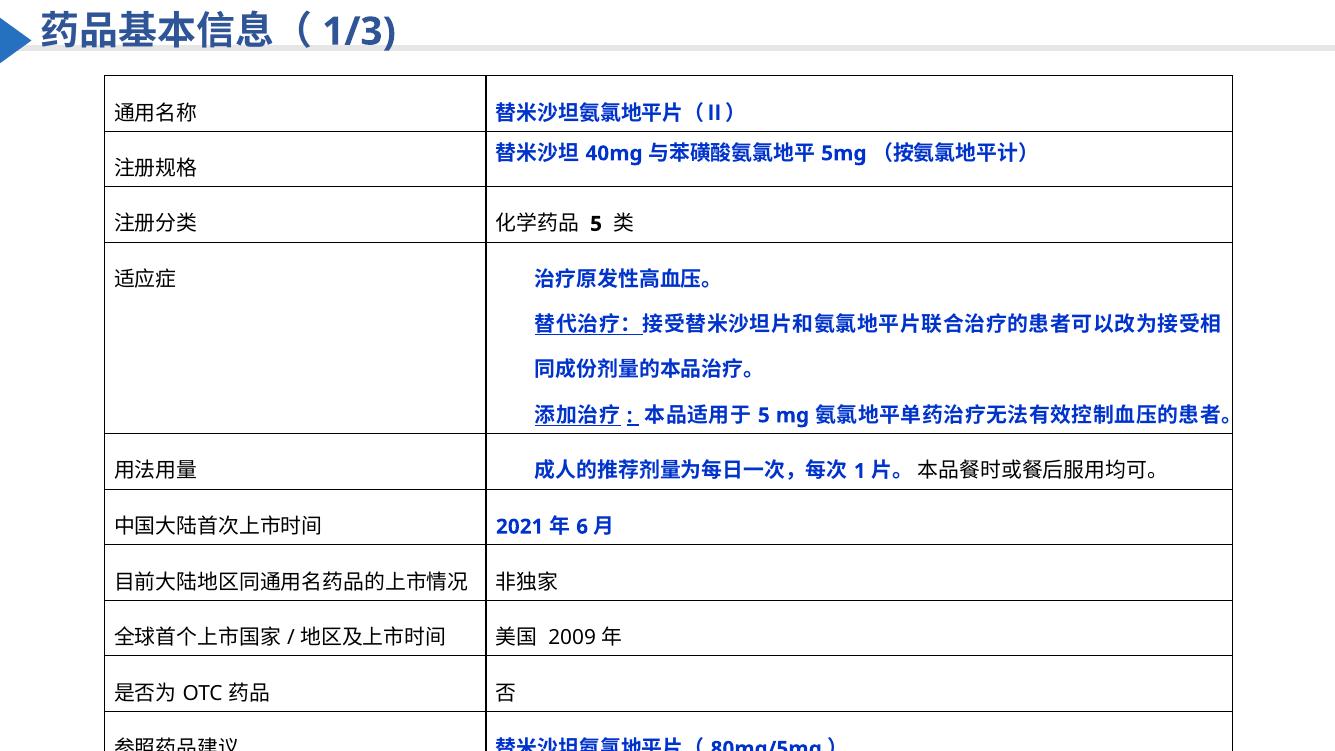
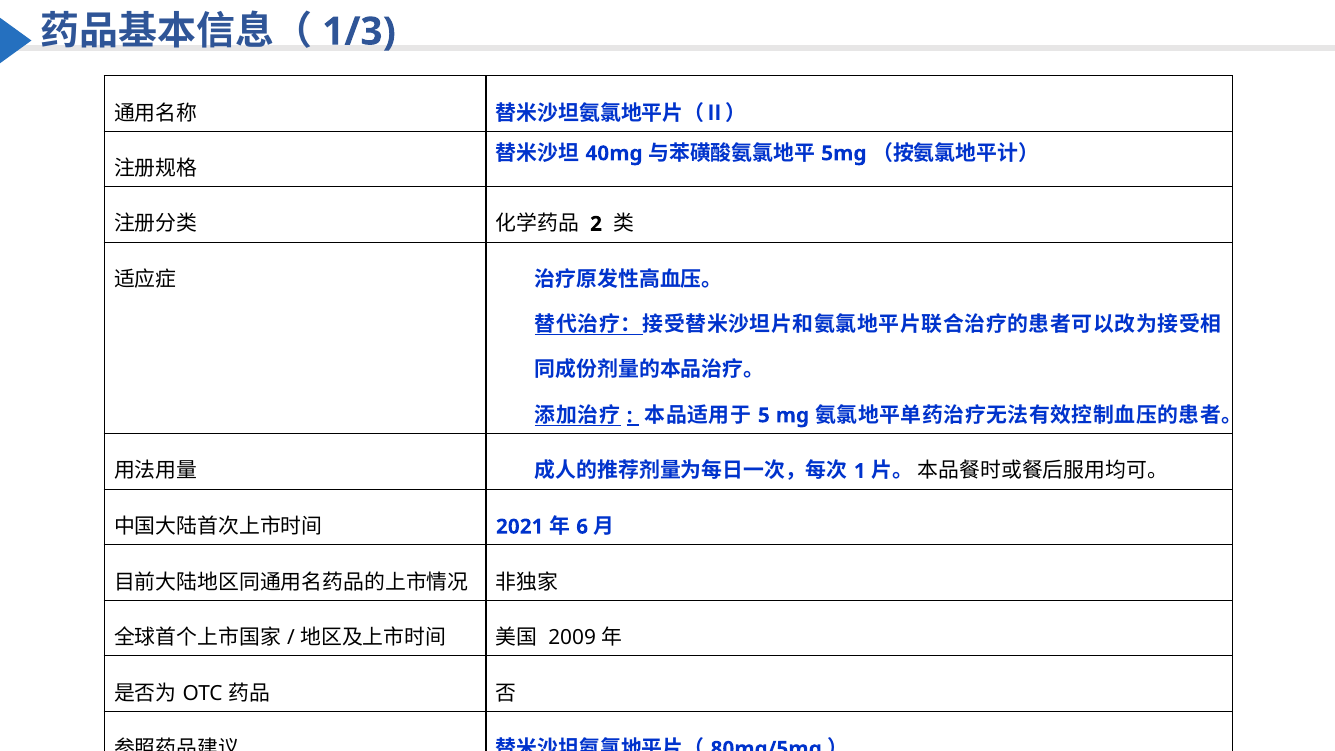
5: 5 -> 2 (596, 224)
